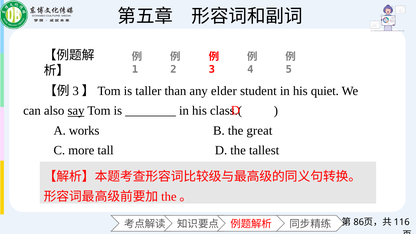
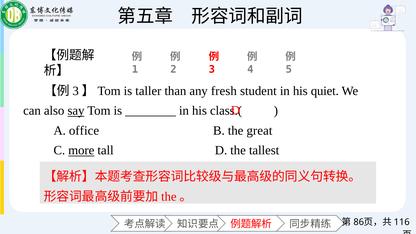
elder: elder -> fresh (224, 91)
works: works -> office (84, 131)
more underline: none -> present (81, 150)
